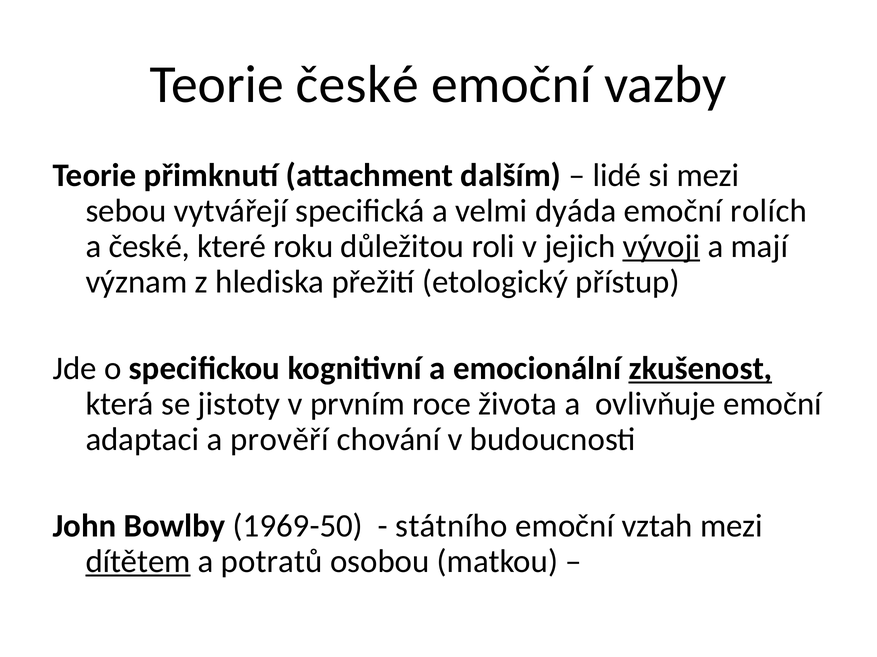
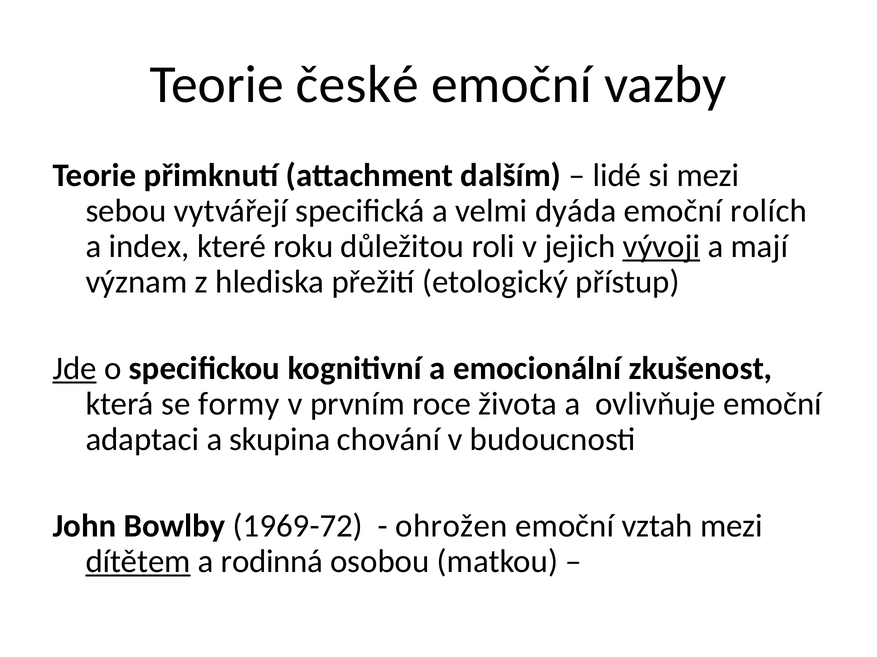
a české: české -> index (149, 247)
Jde underline: none -> present (75, 369)
zkušenost underline: present -> none (700, 369)
jistoty: jistoty -> formy (239, 404)
prověří: prověří -> skupina (280, 440)
1969-50: 1969-50 -> 1969-72 (298, 527)
státního: státního -> ohrožen (451, 527)
potratů: potratů -> rodinná (272, 562)
